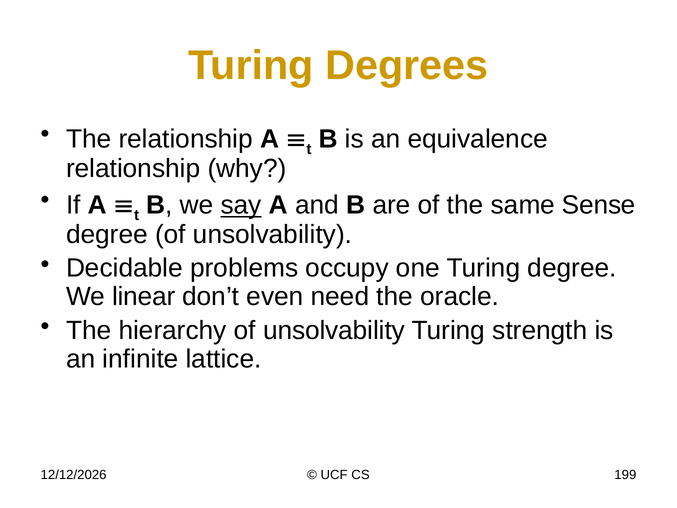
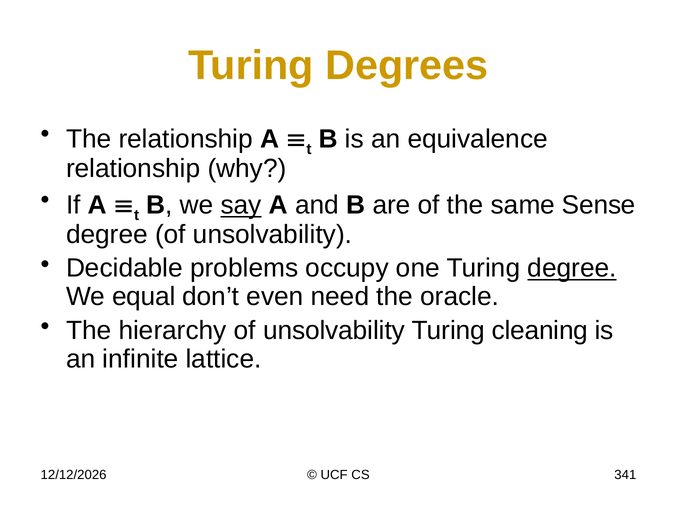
degree underline: none -> present (572, 268)
linear: linear -> equal (144, 297)
strength: strength -> cleaning (540, 330)
199: 199 -> 341 (625, 475)
